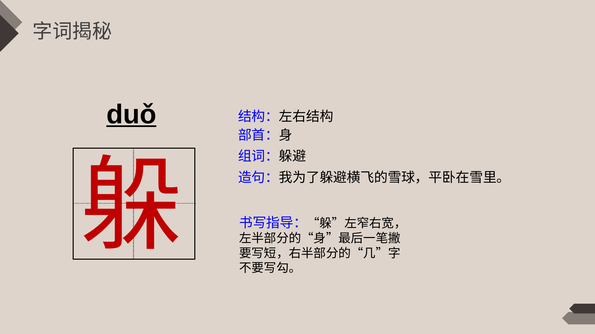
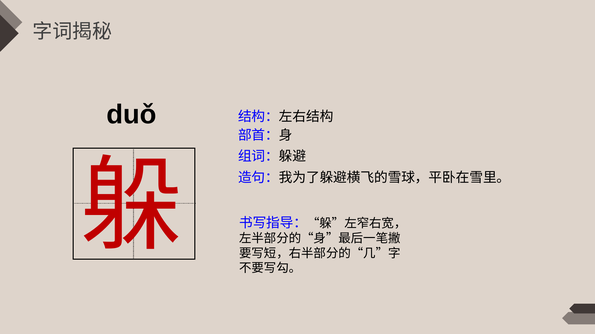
duǒ underline: present -> none (131, 115)
